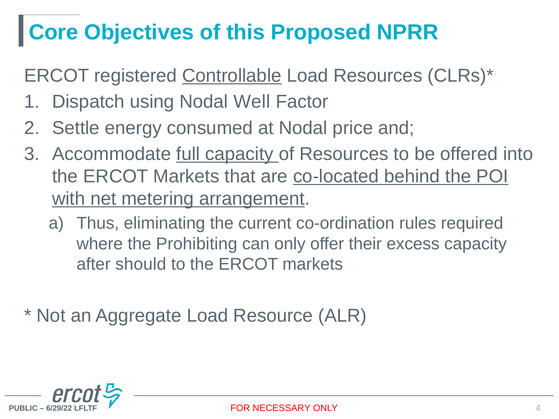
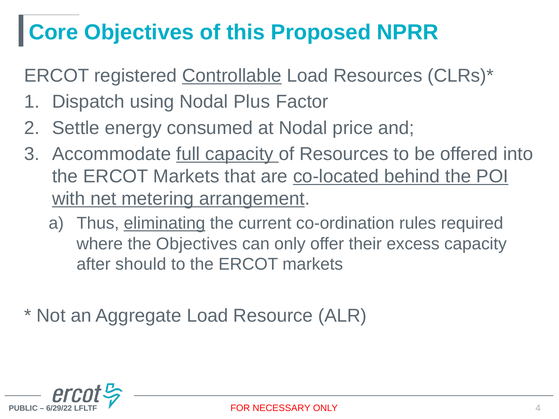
Well: Well -> Plus (252, 102)
eliminating underline: none -> present (165, 223)
the Prohibiting: Prohibiting -> Objectives (197, 244)
